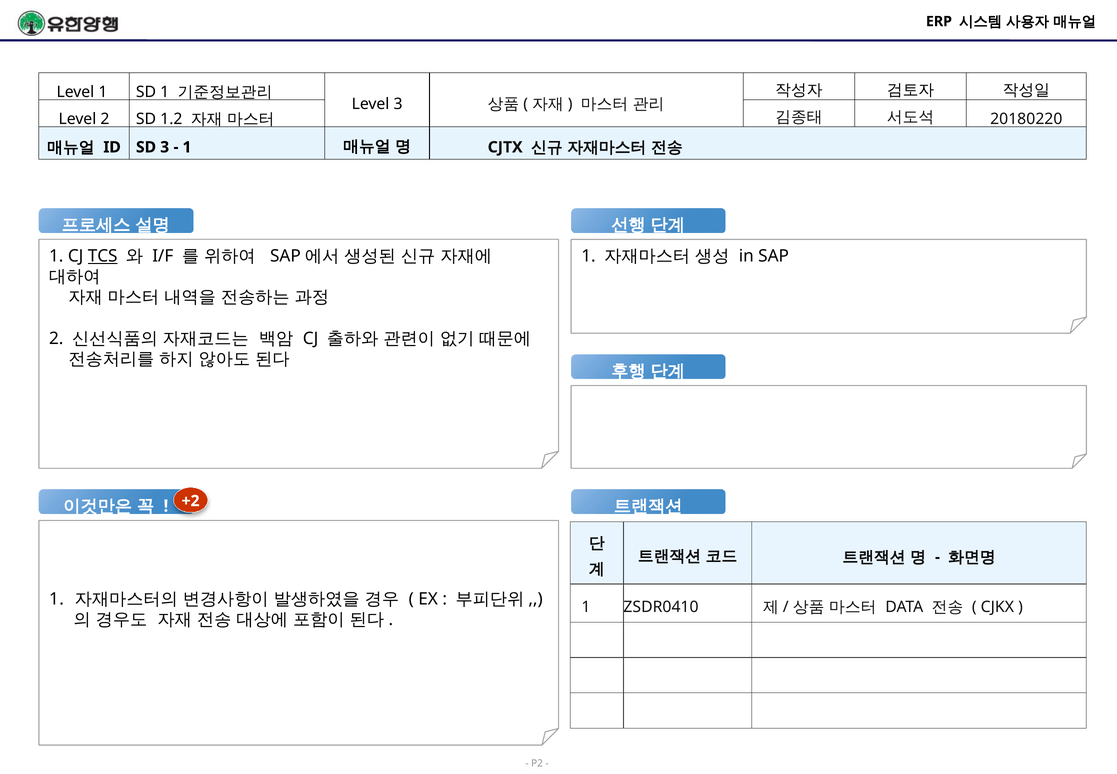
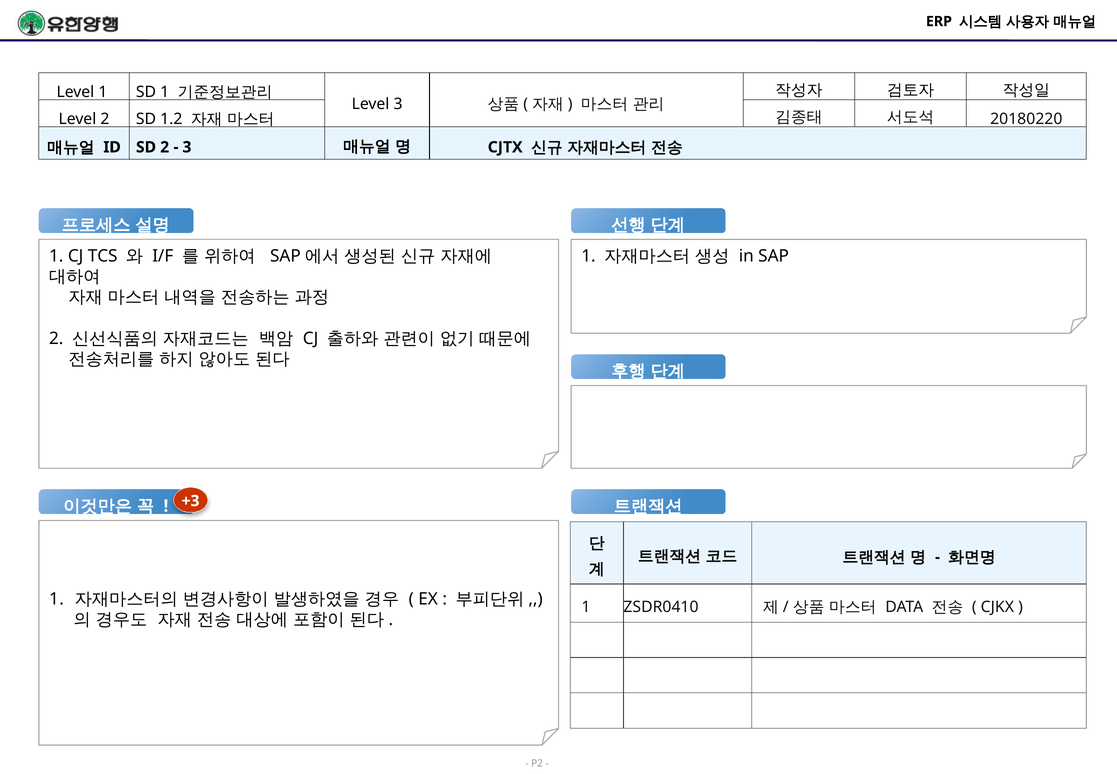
SD 3: 3 -> 2 (165, 147)
1: 1 -> 3 (187, 147)
TCS underline: present -> none (103, 256)
+2: +2 -> +3 (191, 501)
